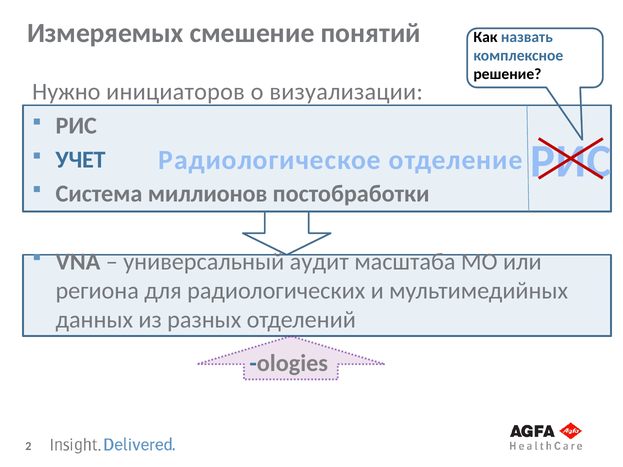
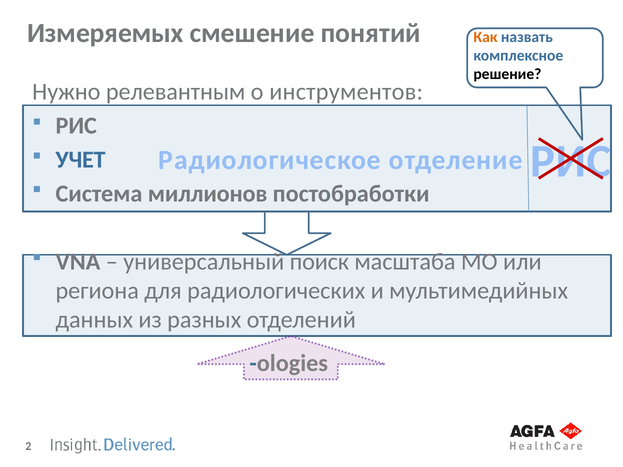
Как colour: black -> orange (485, 37)
инициаторов: инициаторов -> релевантным (176, 92)
визуализации: визуализации -> инструментов (346, 92)
аудит: аудит -> поиск (319, 262)
